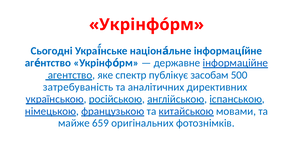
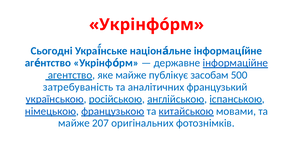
яке спектр: спектр -> майже (131, 75)
директивних: директивних -> французький (217, 87)
659: 659 -> 207 (101, 123)
